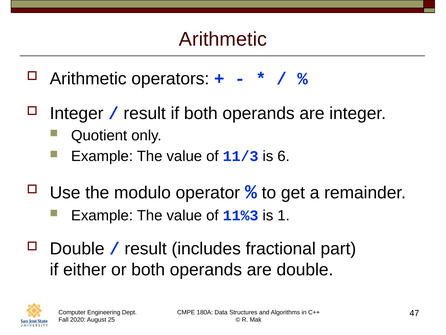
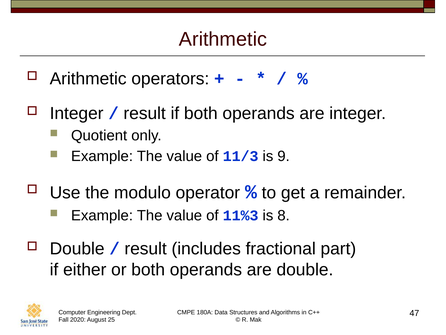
6: 6 -> 9 (284, 156)
1: 1 -> 8 (284, 215)
